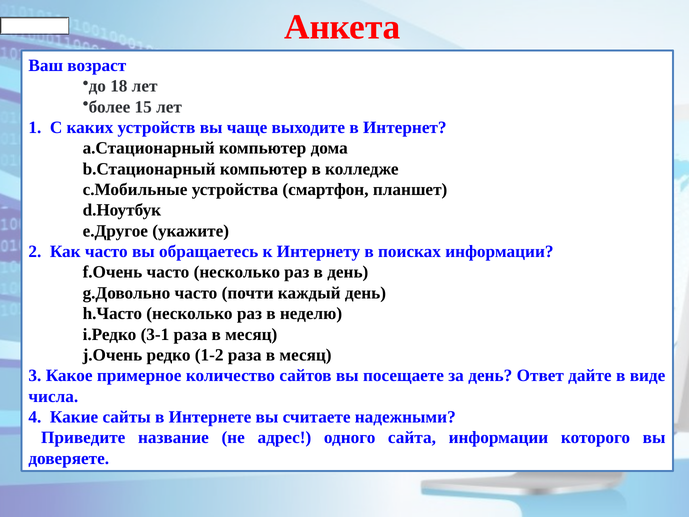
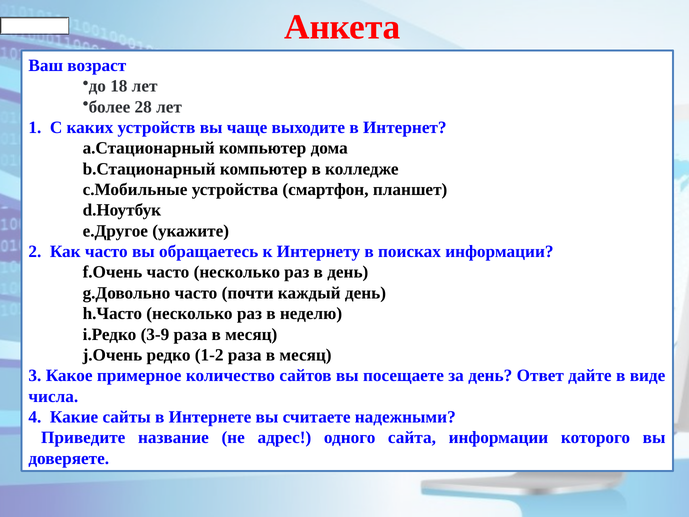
15: 15 -> 28 (143, 107)
3-1: 3-1 -> 3-9 (155, 334)
